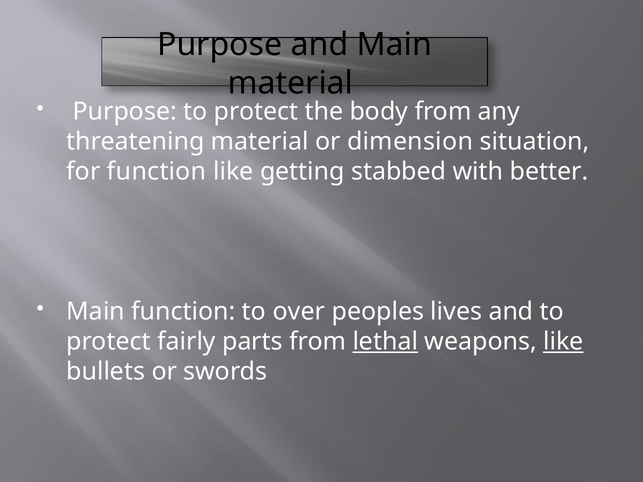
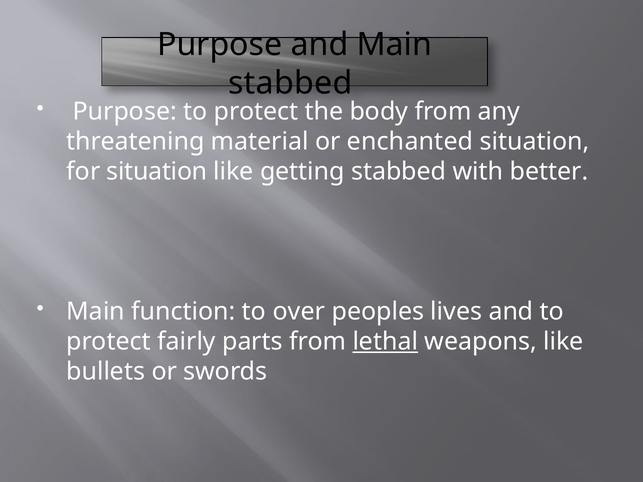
material: material -> stabbed (290, 83)
dimension: dimension -> enchanted (410, 142)
for function: function -> situation (157, 172)
like underline: present -> none (563, 342)
